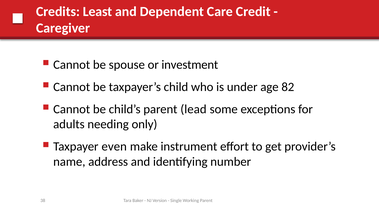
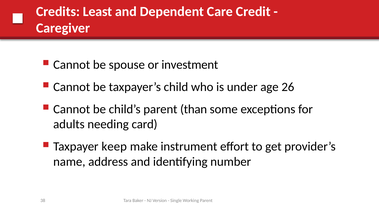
82: 82 -> 26 (288, 87)
lead: lead -> than (194, 109)
only: only -> card (145, 124)
even: even -> keep (114, 147)
